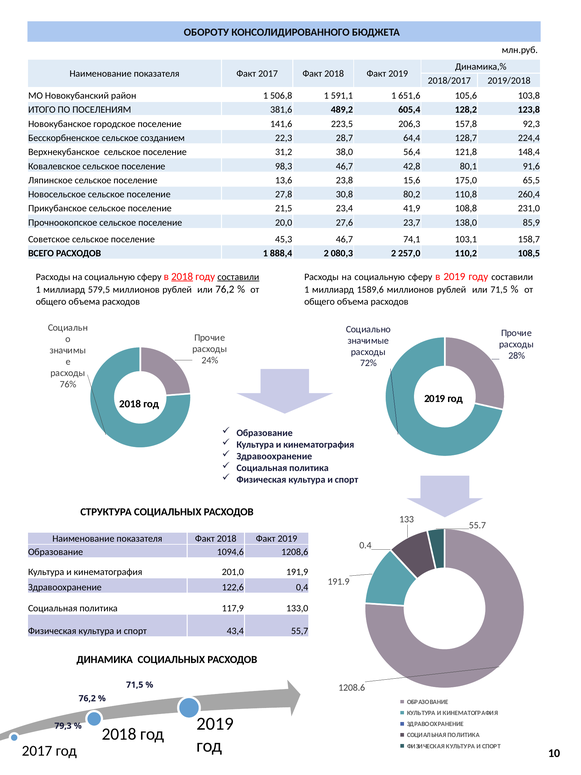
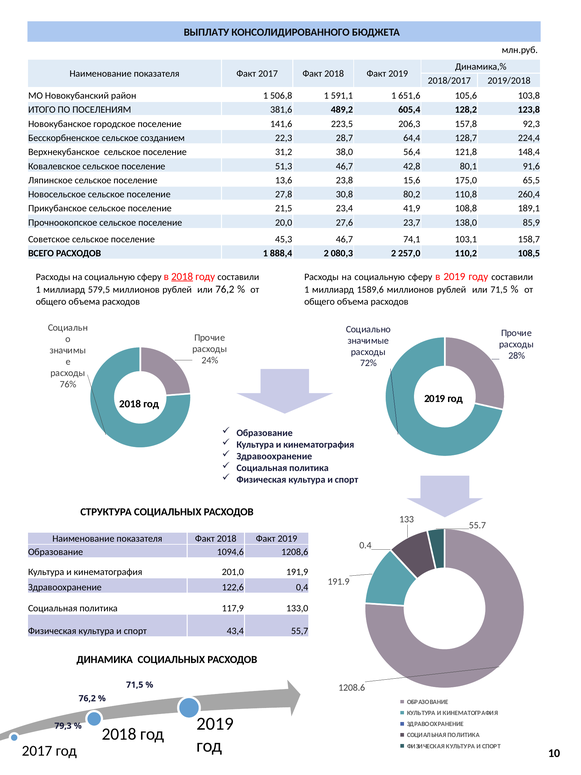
ОБОРОТУ: ОБОРОТУ -> ВЫПЛАТУ (206, 32)
98,3: 98,3 -> 51,3 (284, 166)
231,0: 231,0 -> 189,1 (529, 208)
составили underline: present -> none (238, 277)
